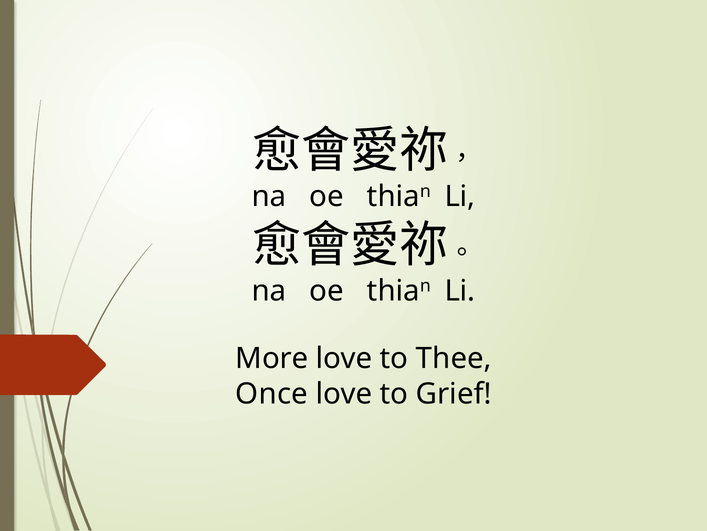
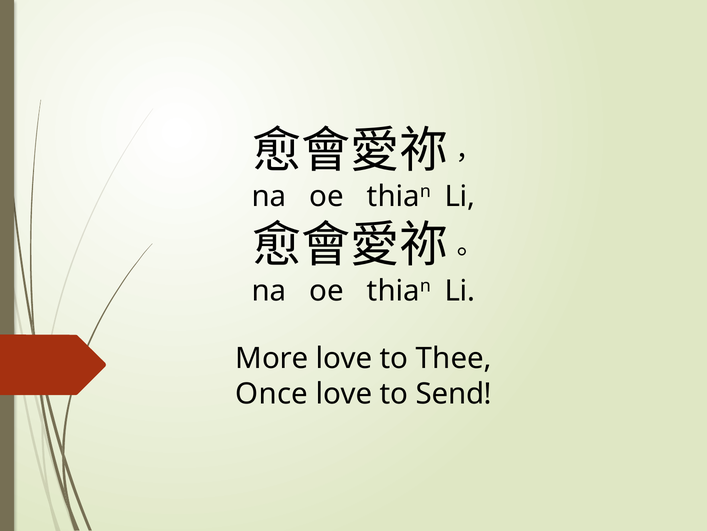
Grief: Grief -> Send (454, 393)
